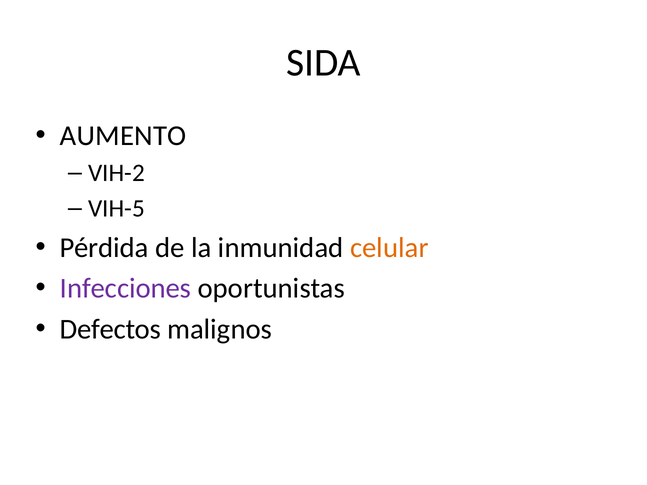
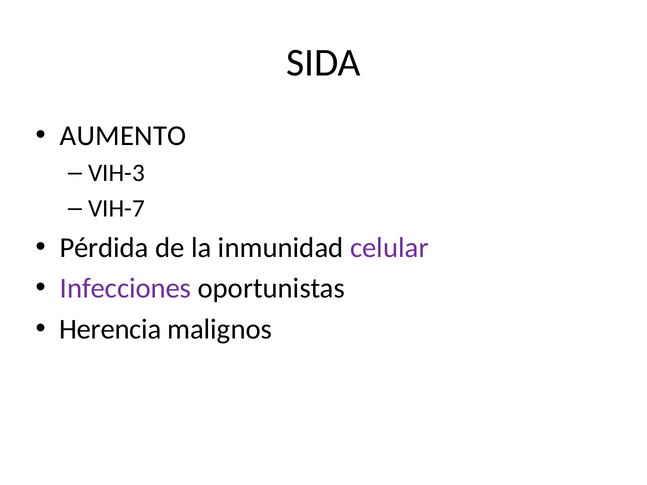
VIH-2: VIH-2 -> VIH-3 (116, 173)
VIH-5: VIH-5 -> VIH-7 (116, 209)
celular colour: orange -> purple (389, 248)
Defectos: Defectos -> Herencia (110, 329)
